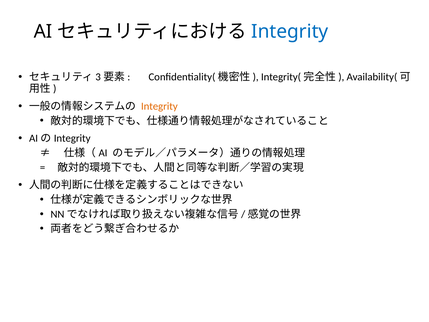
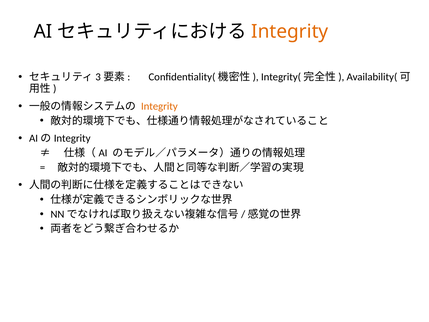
Integrity colour: blue -> orange (290, 31)
